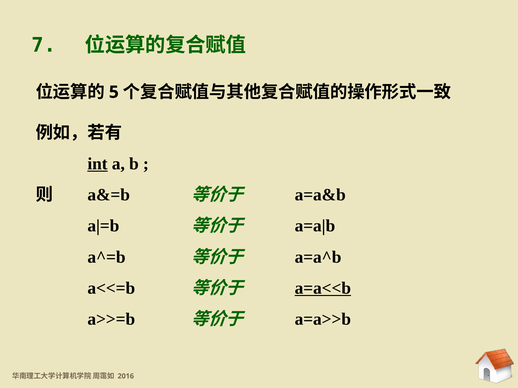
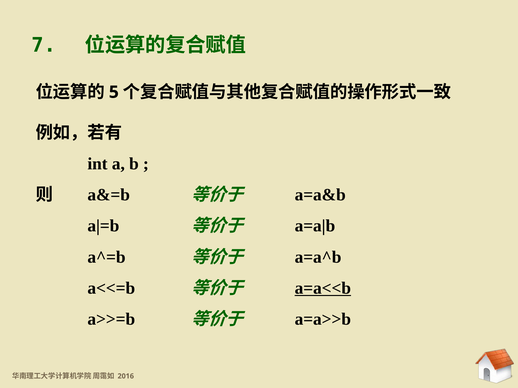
int underline: present -> none (98, 164)
